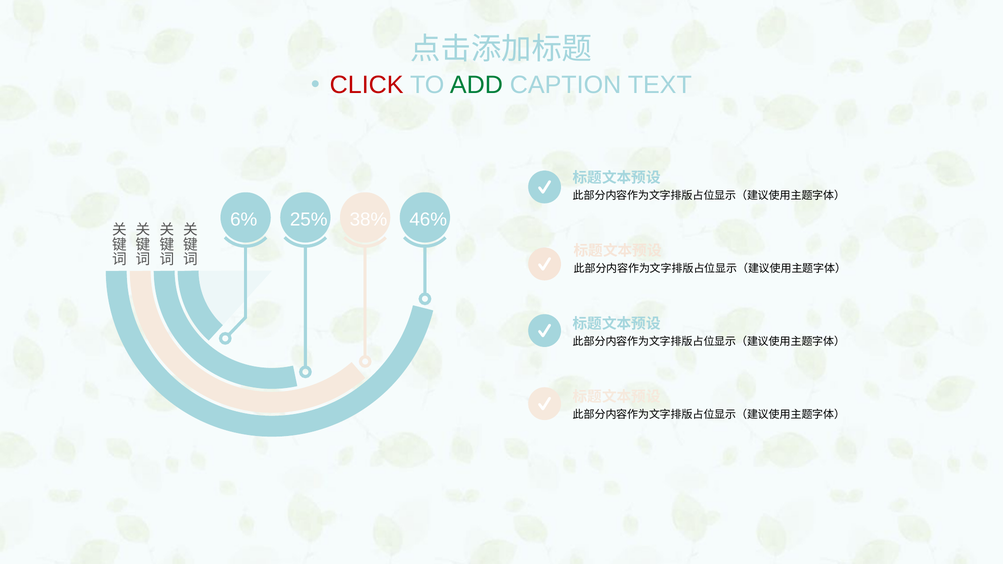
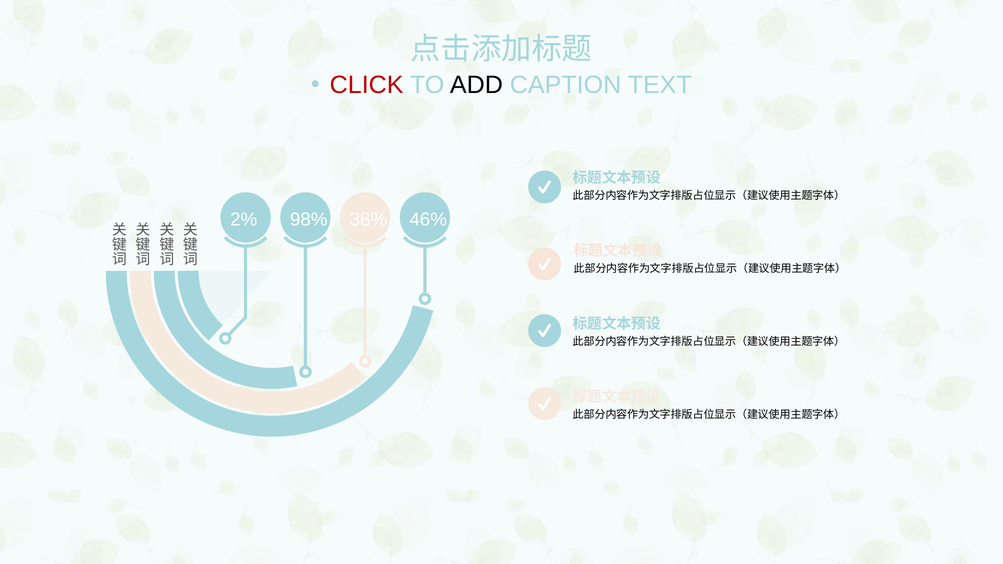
ADD colour: green -> black (476, 85)
6%: 6% -> 2% (244, 219)
25%: 25% -> 98% (309, 219)
